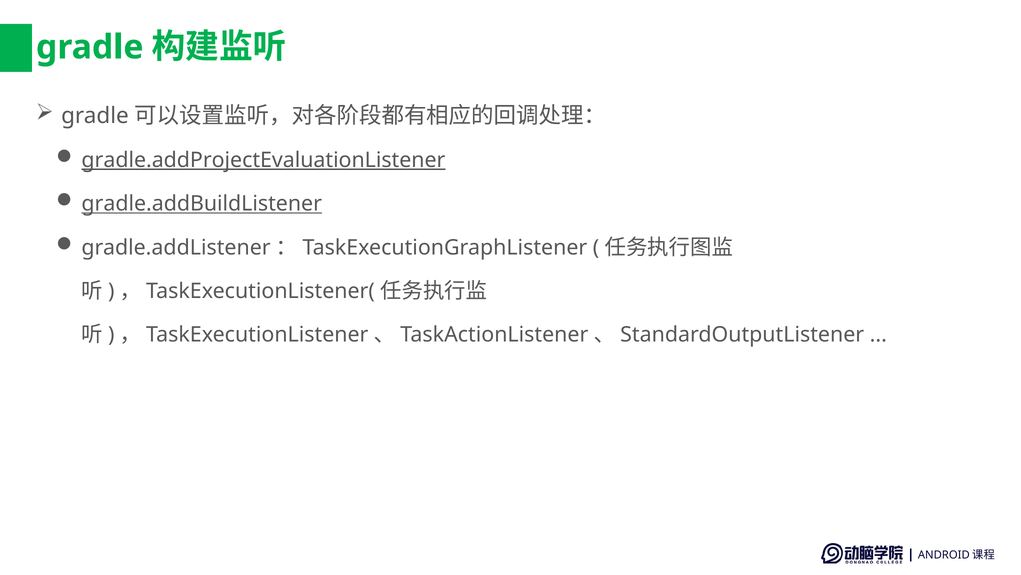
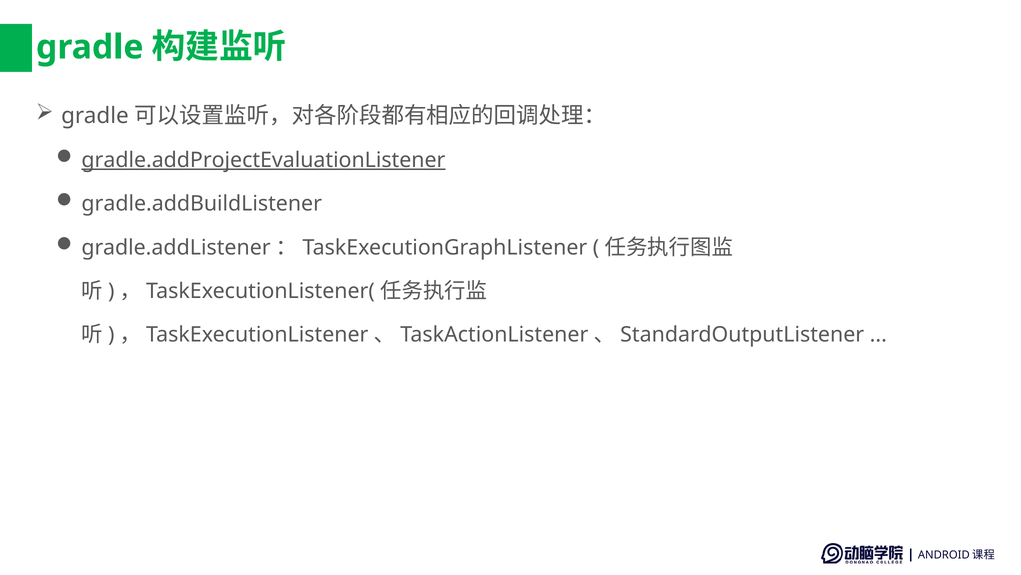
gradle.addBuildListener underline: present -> none (202, 204)
